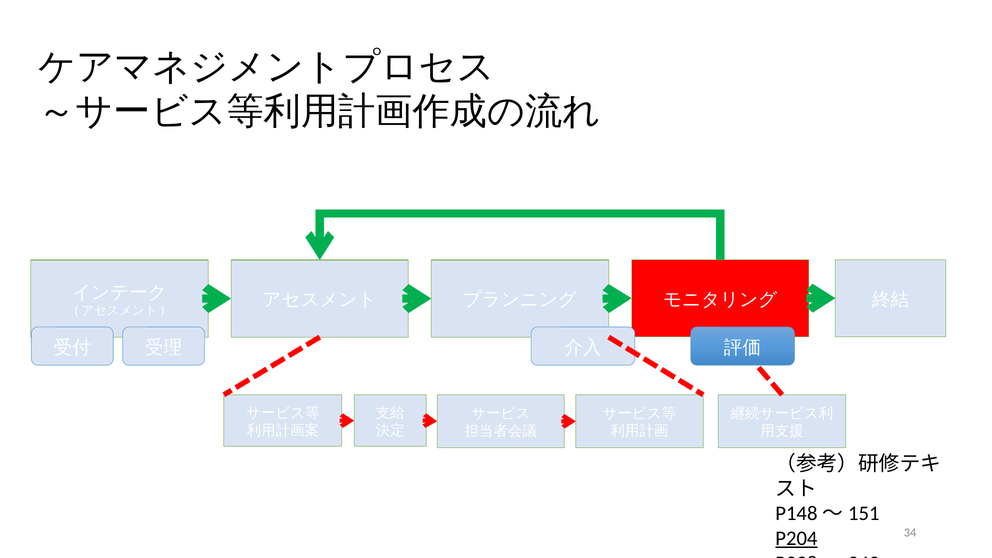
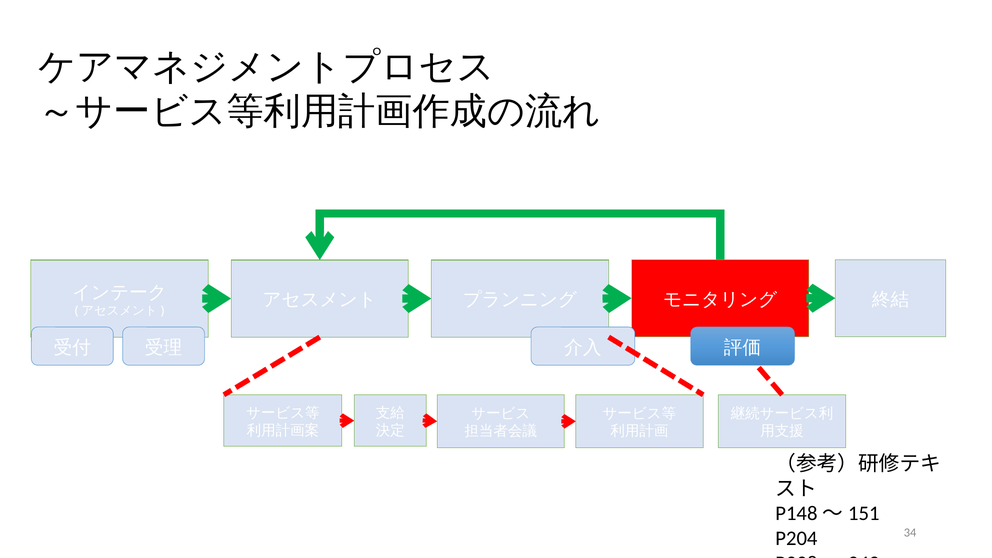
P204 underline: present -> none (796, 538)
